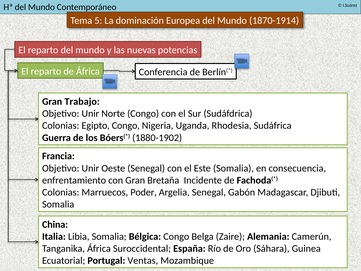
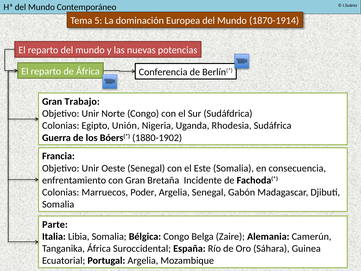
Egipto Congo: Congo -> Unión (126, 126)
China: China -> Parte (55, 224)
Portugal Ventas: Ventas -> Argelia (143, 260)
